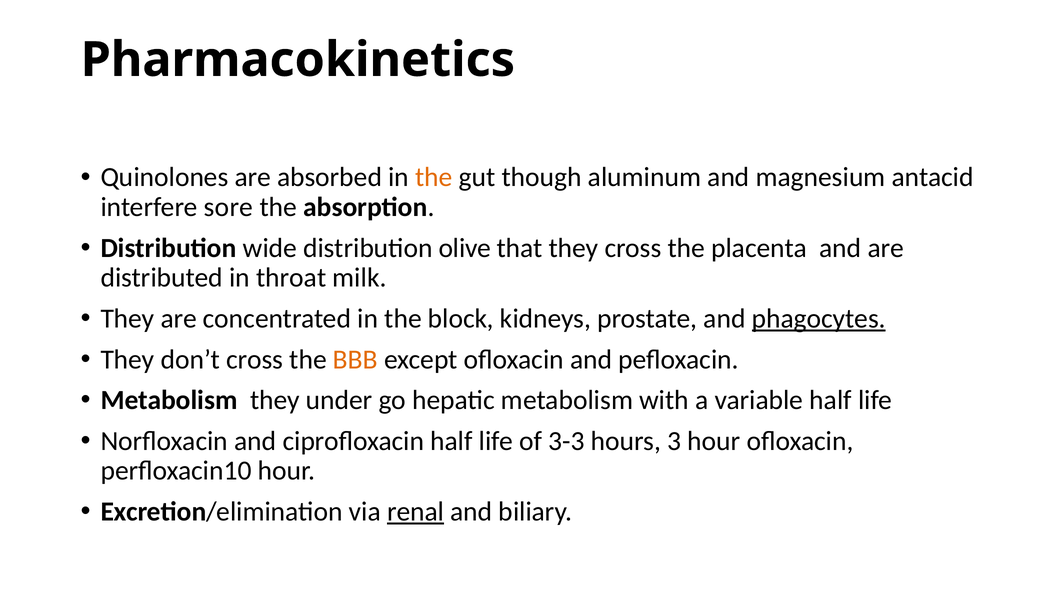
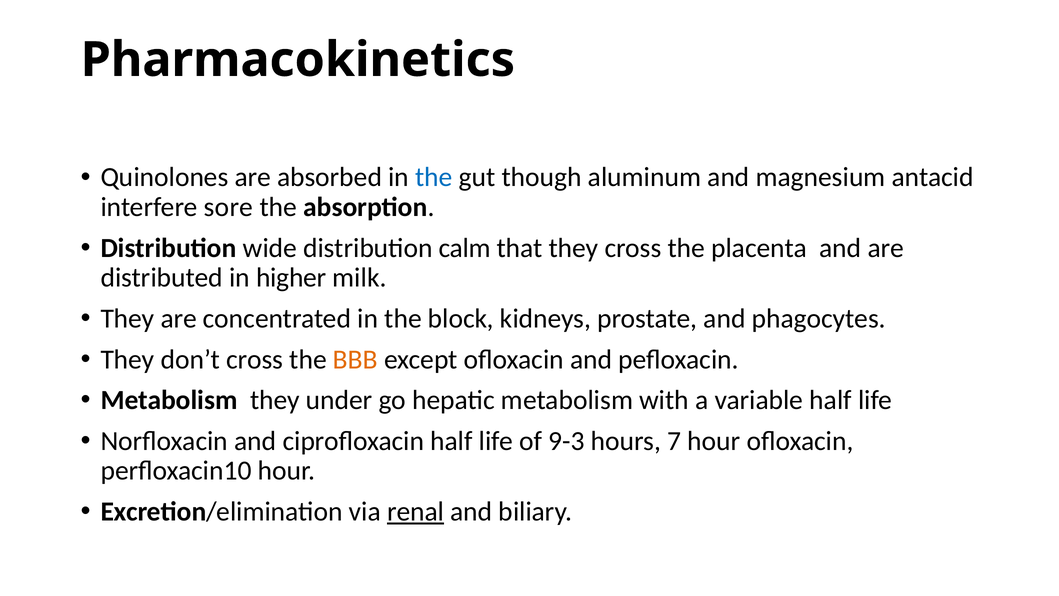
the colour: orange -> blue (434, 177)
olive: olive -> calm (465, 248)
throat: throat -> higher (291, 278)
phagocytes underline: present -> none (819, 318)
3-3: 3-3 -> 9-3 (566, 441)
3: 3 -> 7 (674, 441)
